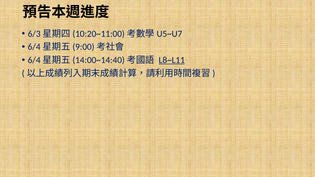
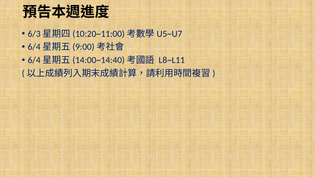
L8~L11 underline: present -> none (172, 60)
